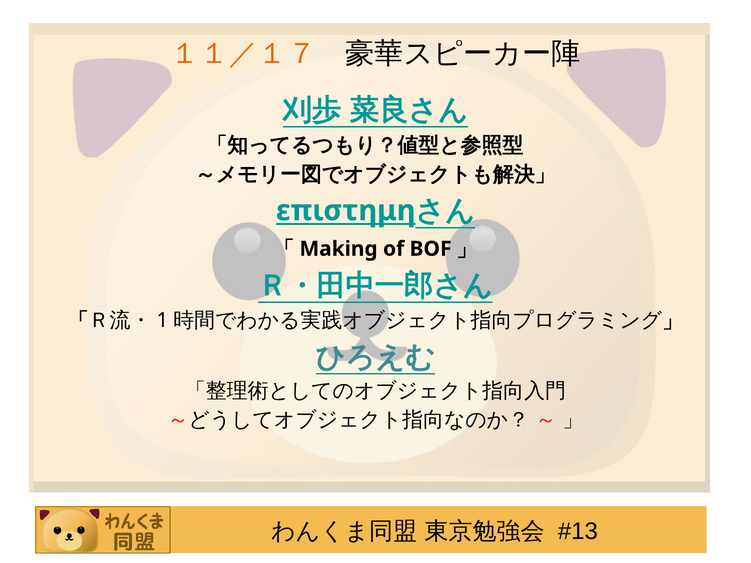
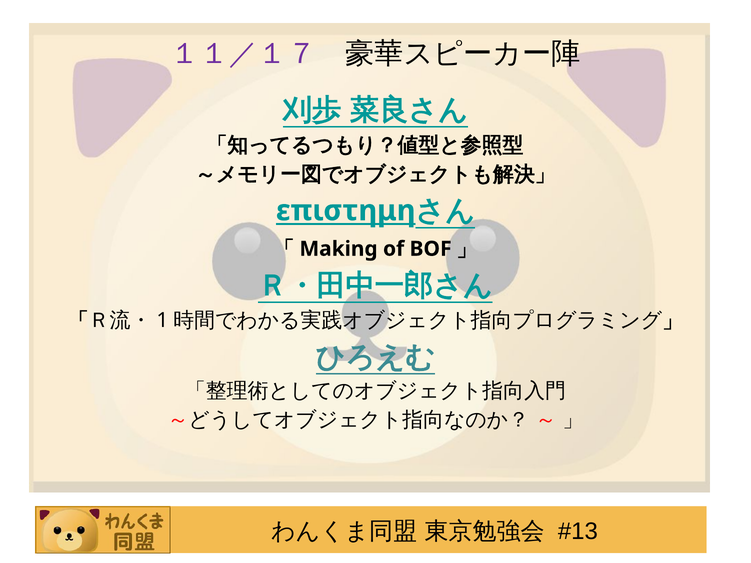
１１／１７ colour: orange -> purple (243, 54)
